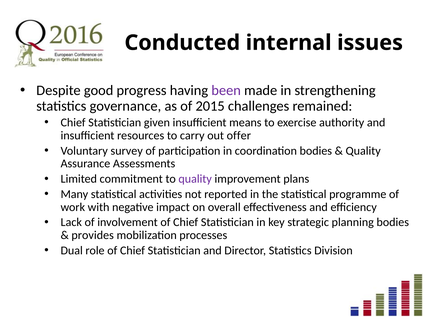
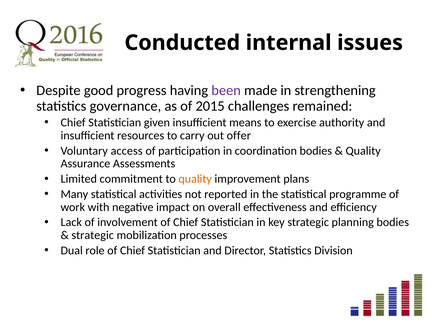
survey: survey -> access (127, 151)
quality colour: purple -> orange (195, 179)
provides: provides -> strategic (93, 235)
